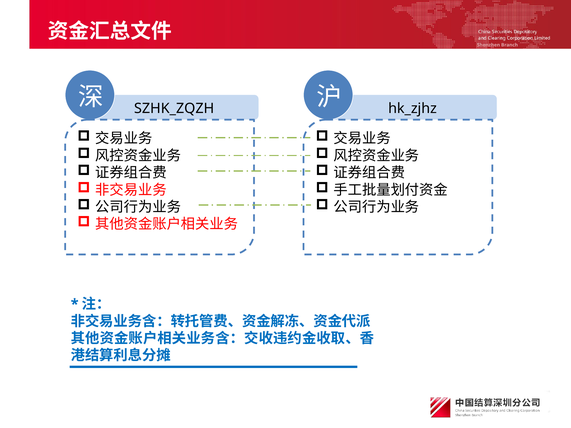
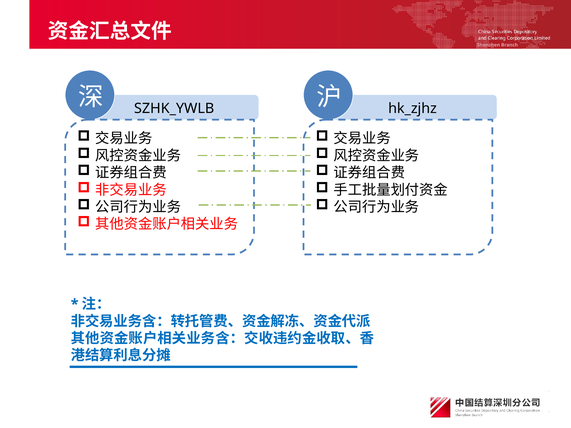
SZHK_ZQZH: SZHK_ZQZH -> SZHK_YWLB (174, 109)
